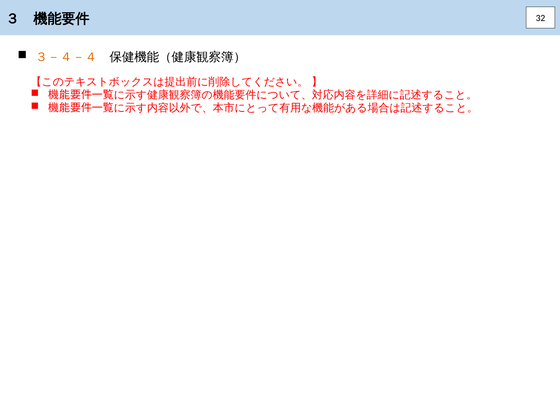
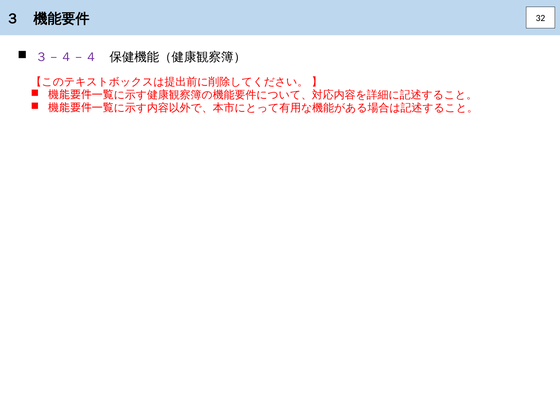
３－４－４ colour: orange -> purple (66, 57)
